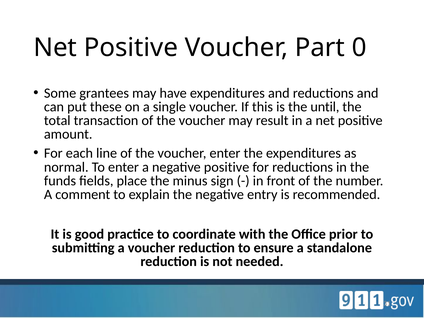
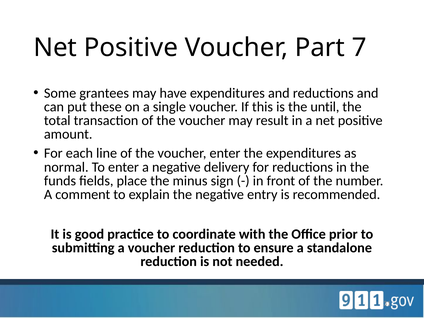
0: 0 -> 7 (359, 47)
negative positive: positive -> delivery (227, 167)
